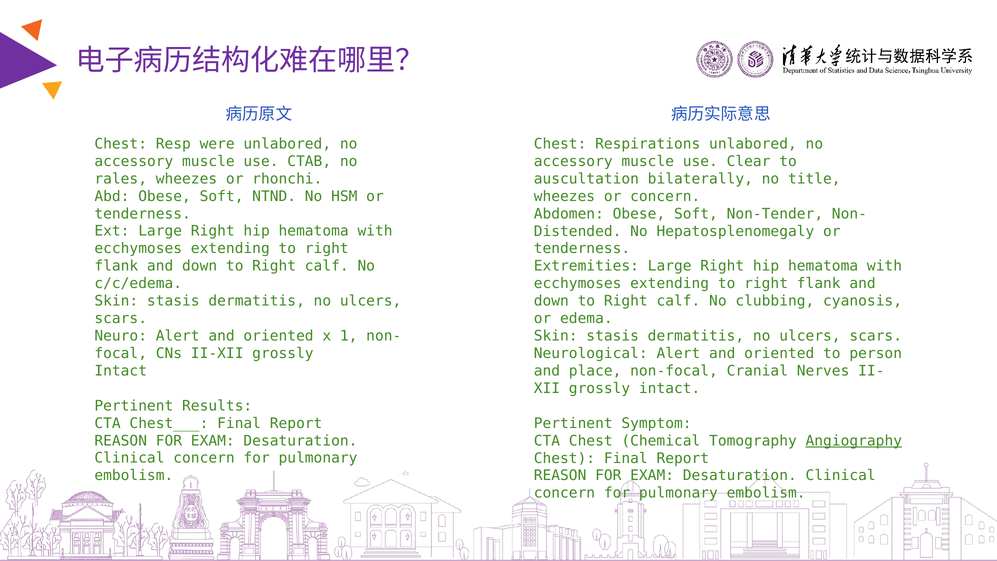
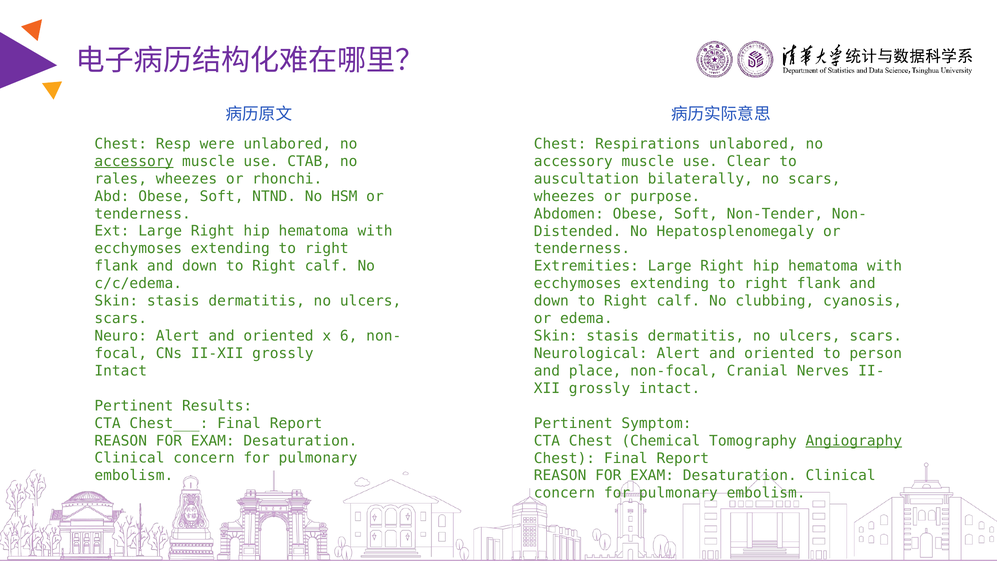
accessory underline: none -> present (134, 161)
no title: title -> scars (814, 179)
or concern: concern -> purpose (665, 196)
1: 1 -> 6 (349, 336)
